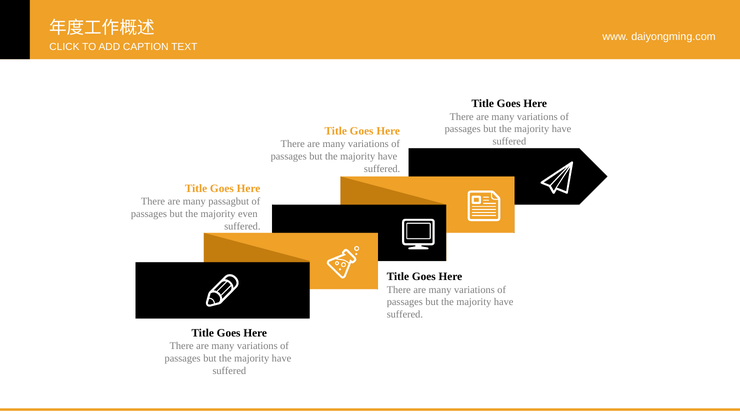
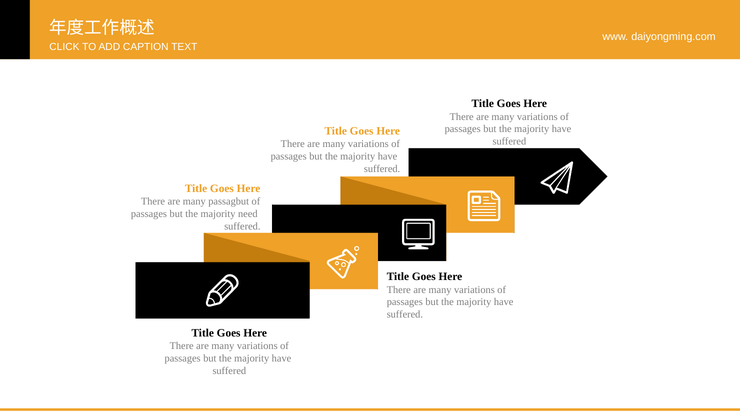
even: even -> need (248, 214)
